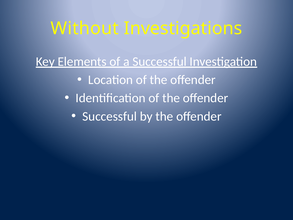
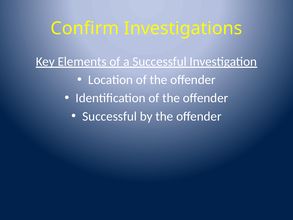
Without: Without -> Confirm (85, 28)
